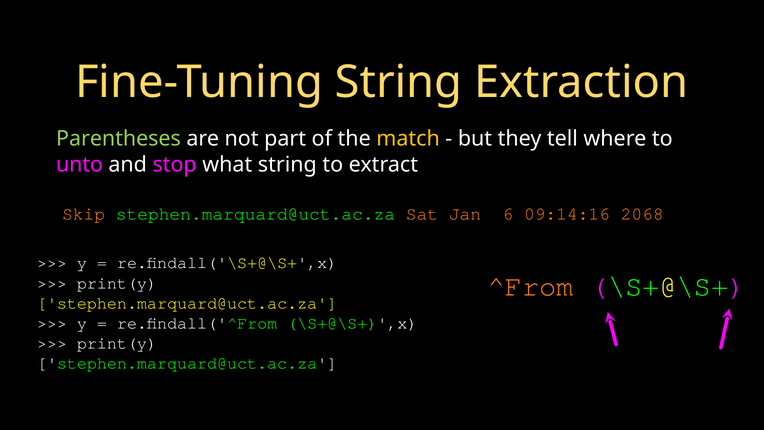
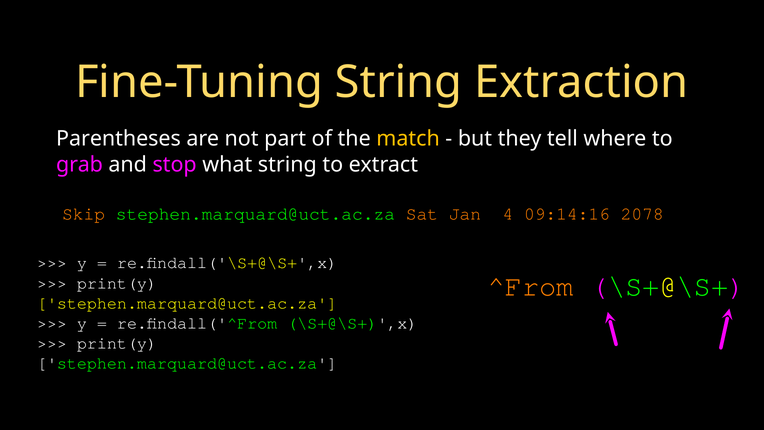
Parentheses colour: light green -> white (118, 139)
unto: unto -> grab (80, 164)
6: 6 -> 4 (508, 214)
2068: 2068 -> 2078 (642, 214)
